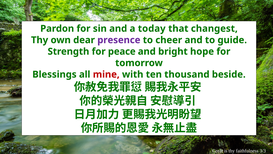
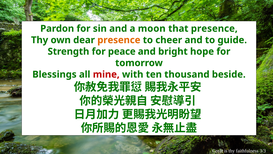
today: today -> moon (152, 28)
that changest: changest -> presence (214, 28)
presence colour: purple -> orange (119, 40)
